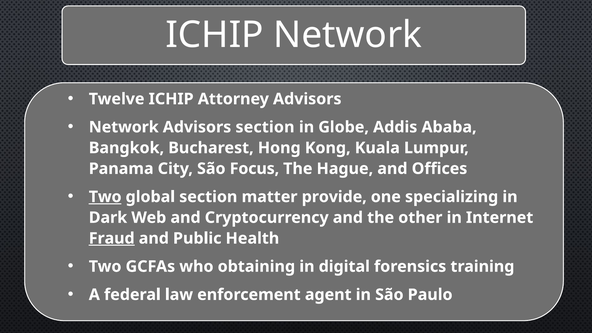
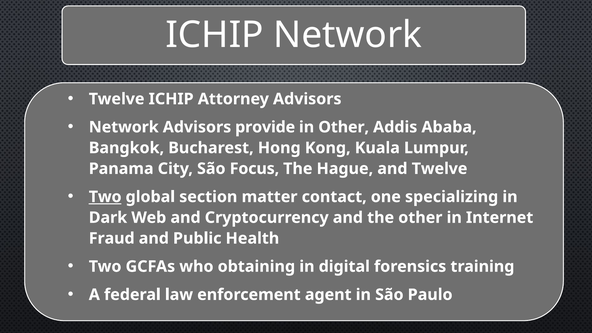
Advisors section: section -> provide (265, 127)
in Globe: Globe -> Other (344, 127)
and Offices: Offices -> Twelve (440, 169)
provide: provide -> contact (334, 197)
Fraud underline: present -> none (112, 238)
